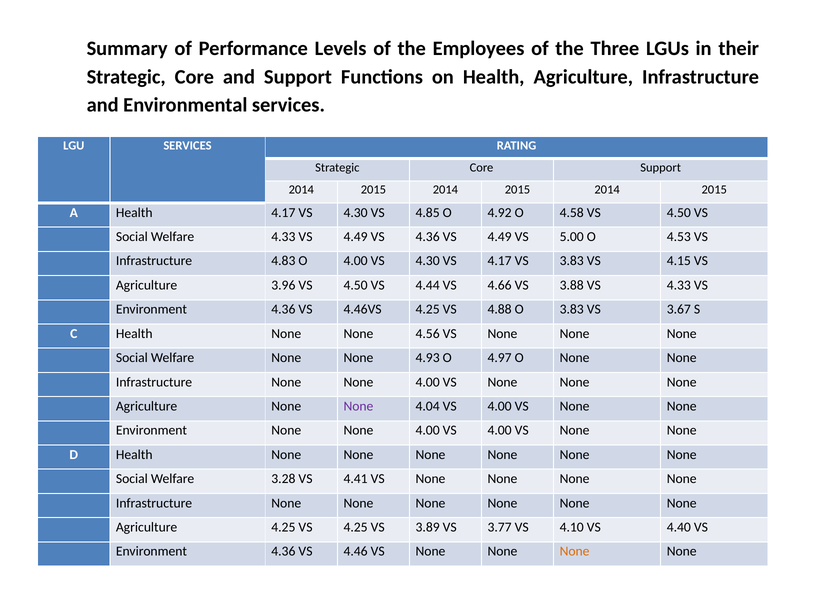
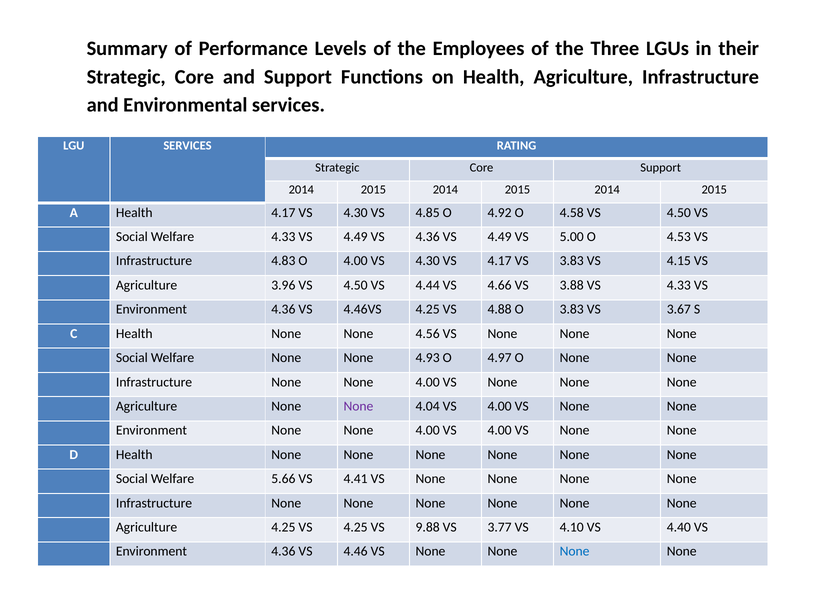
3.28: 3.28 -> 5.66 (283, 479)
3.89: 3.89 -> 9.88 (428, 527)
None colour: orange -> blue (575, 552)
